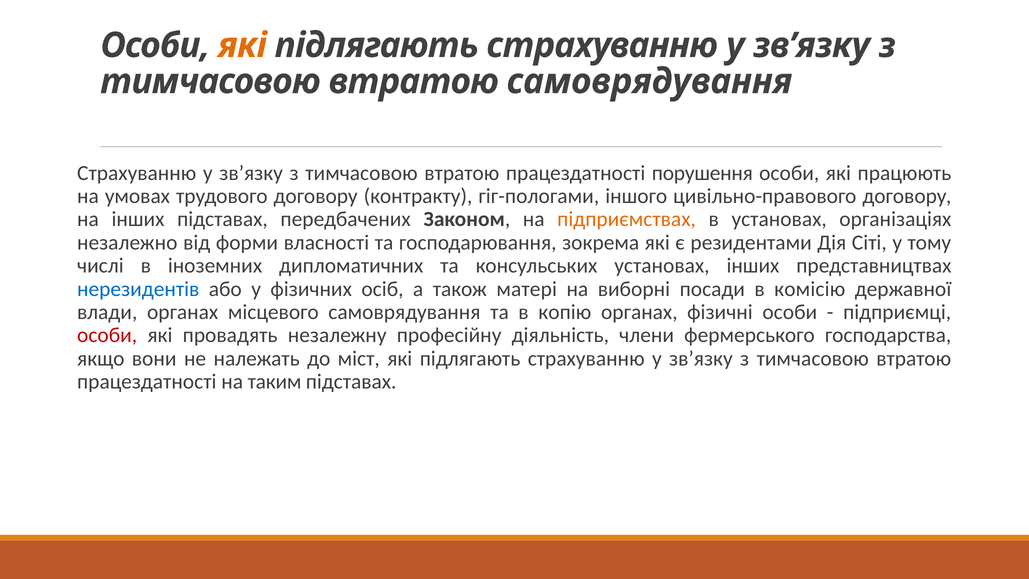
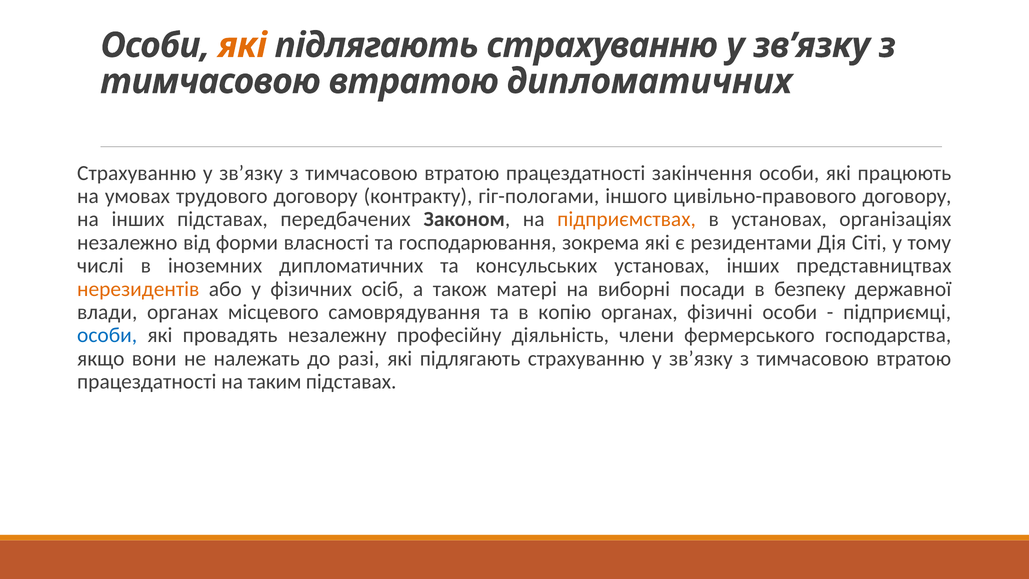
втратою самоврядування: самоврядування -> дипломатичних (650, 81)
порушення: порушення -> закінчення (702, 173)
нерезидентів colour: blue -> orange (138, 289)
комісію: комісію -> безпеку (810, 289)
особи colour: red -> blue (107, 335)
міст: міст -> разі (359, 358)
